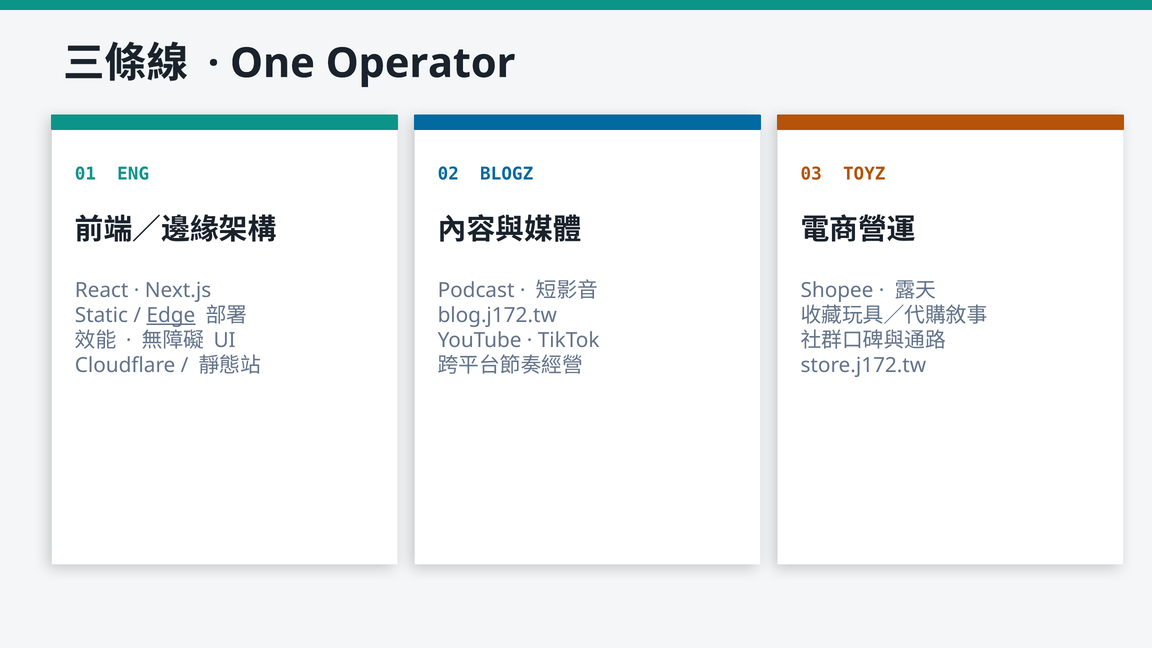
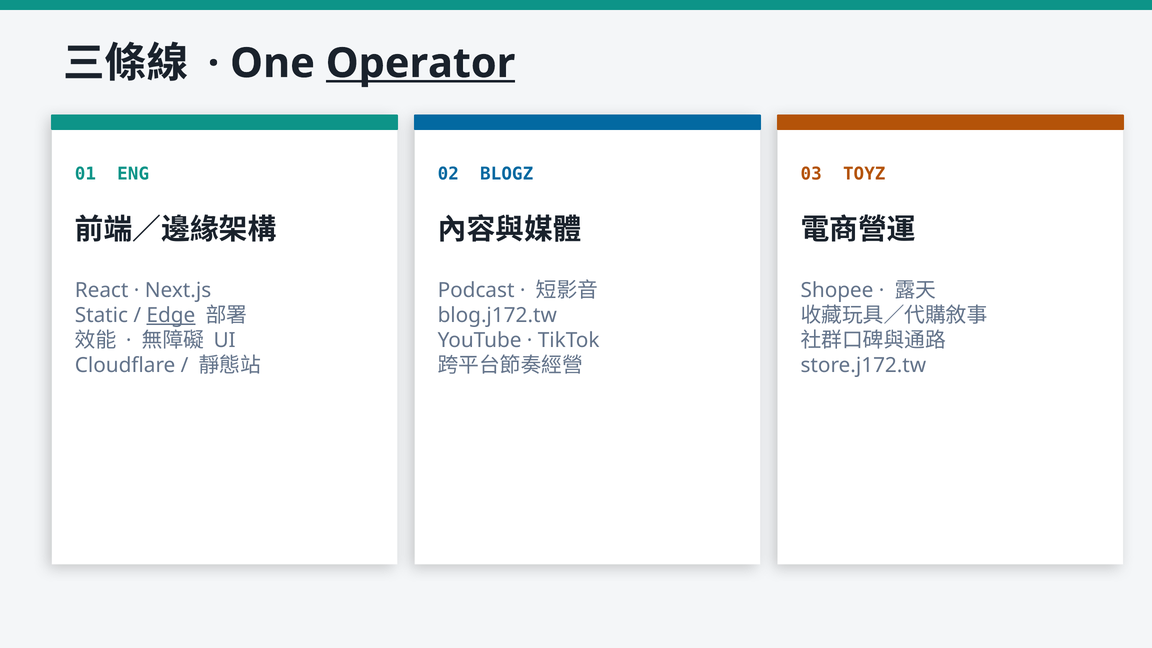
Operator underline: none -> present (421, 63)
